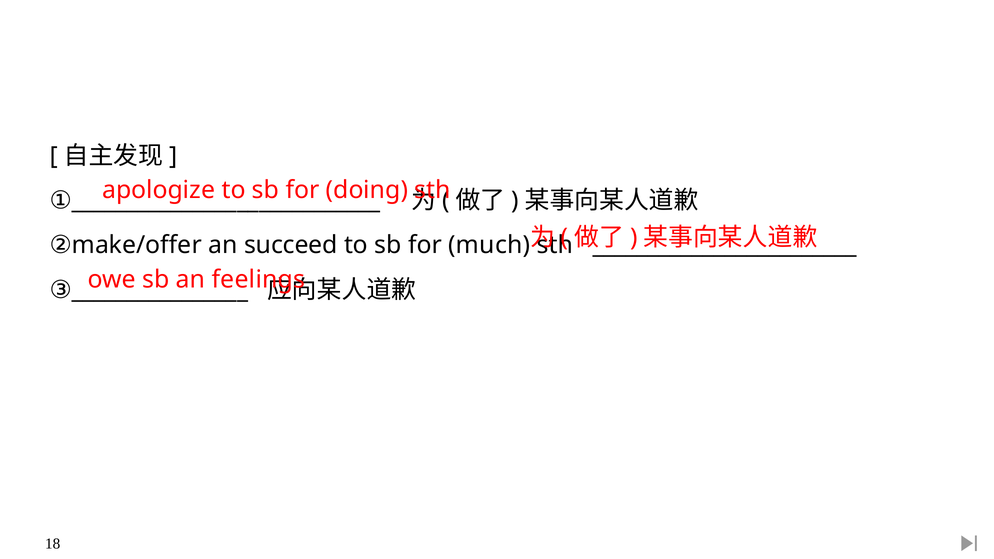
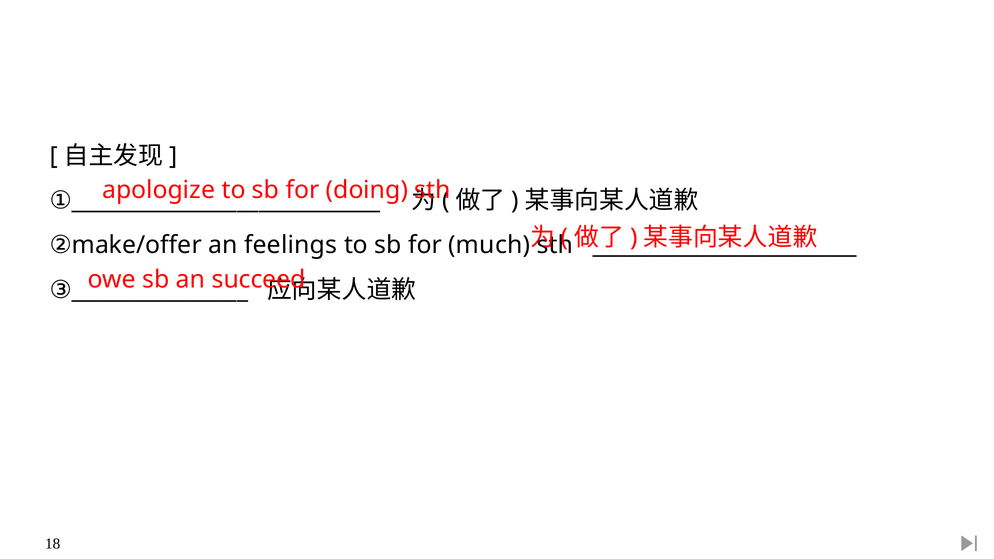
succeed: succeed -> feelings (291, 245)
feelings: feelings -> succeed (259, 280)
